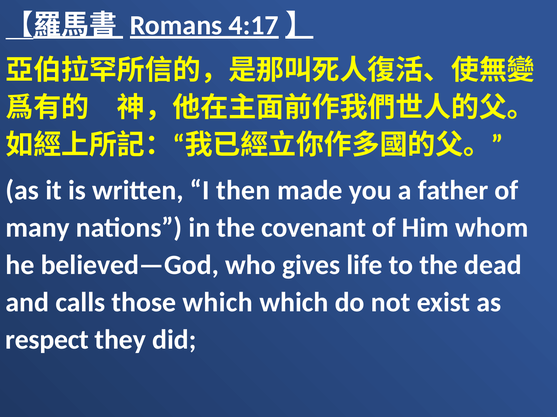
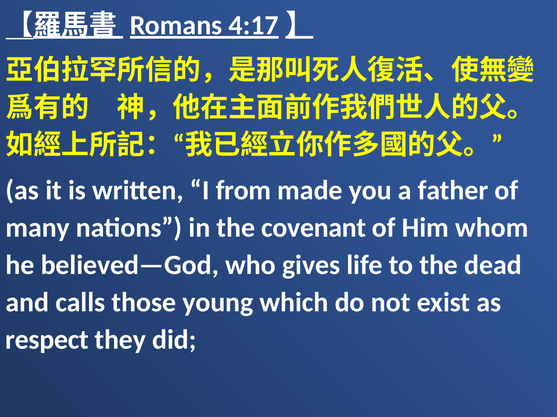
then: then -> from (244, 191)
those which: which -> young (218, 303)
